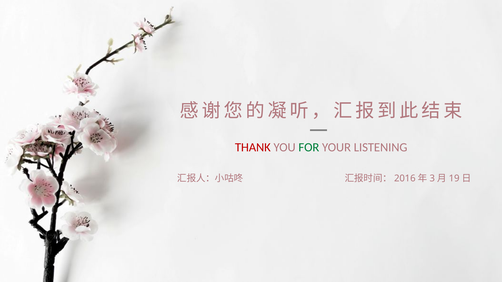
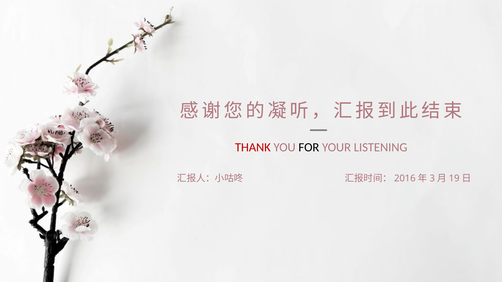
FOR colour: green -> black (309, 148)
